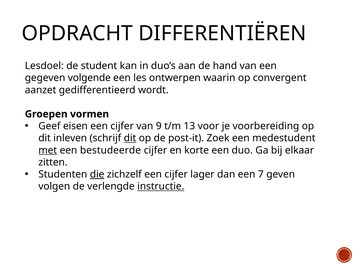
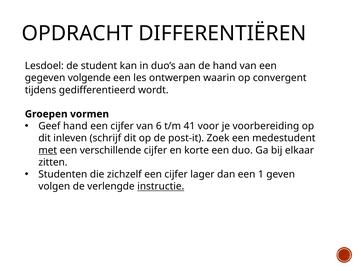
aanzet: aanzet -> tijdens (41, 90)
Geef eisen: eisen -> hand (75, 126)
9: 9 -> 6 (159, 126)
13: 13 -> 41 (189, 126)
dit underline: present -> none (130, 138)
bestudeerde: bestudeerde -> verschillende (111, 150)
die underline: present -> none (97, 174)
7: 7 -> 1 (261, 174)
